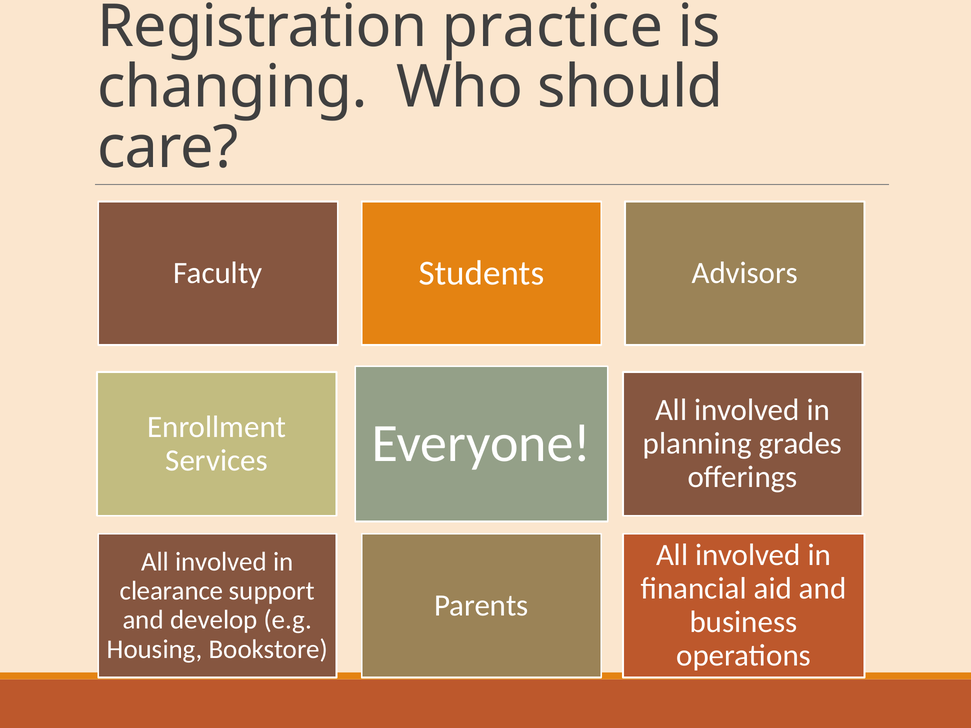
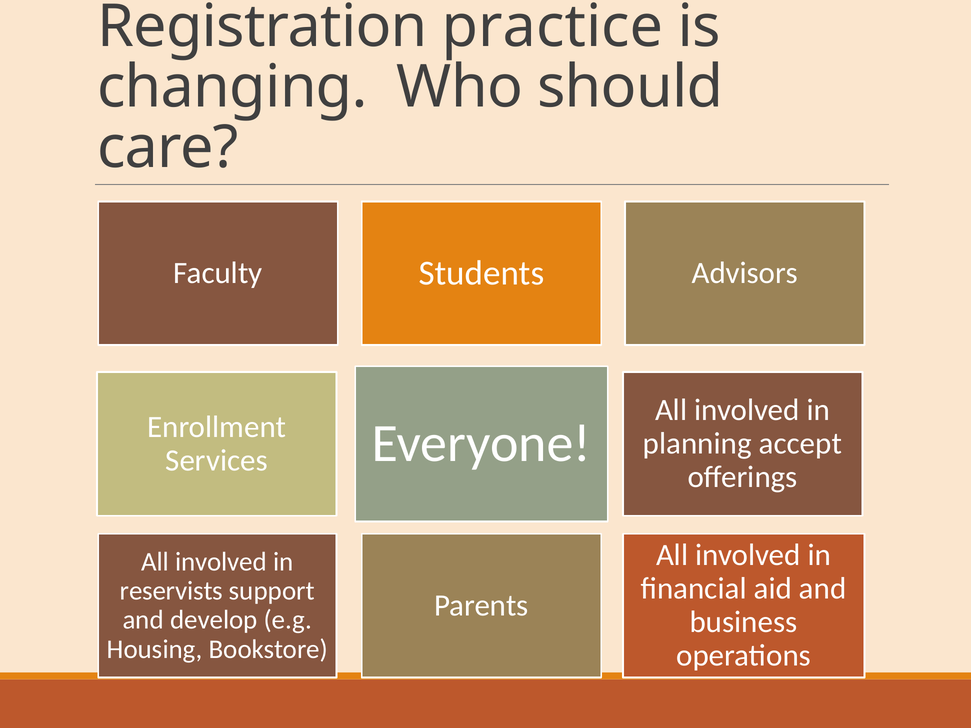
grades: grades -> accept (800, 444)
clearance: clearance -> reservists (171, 591)
